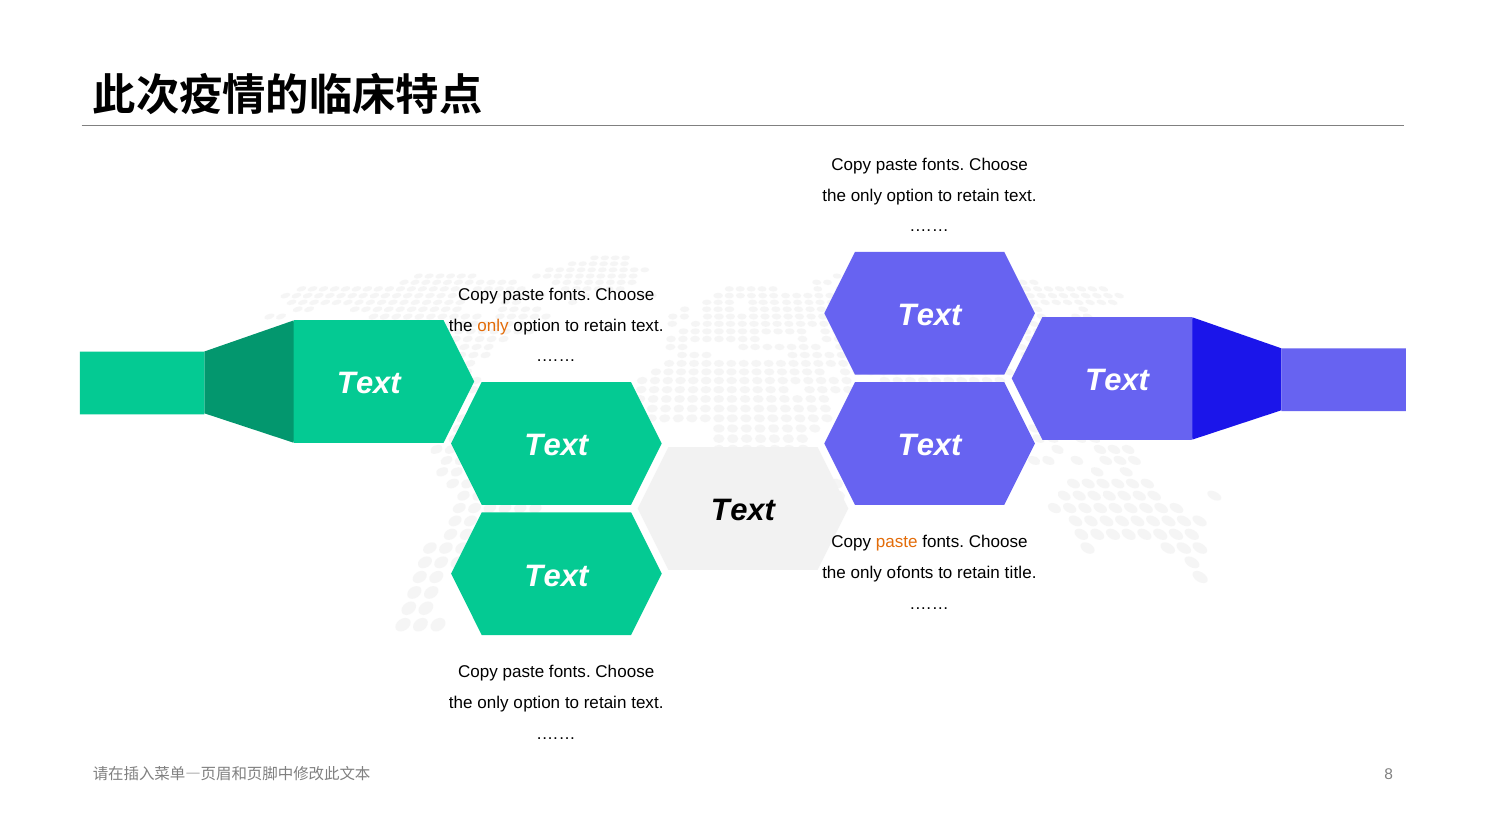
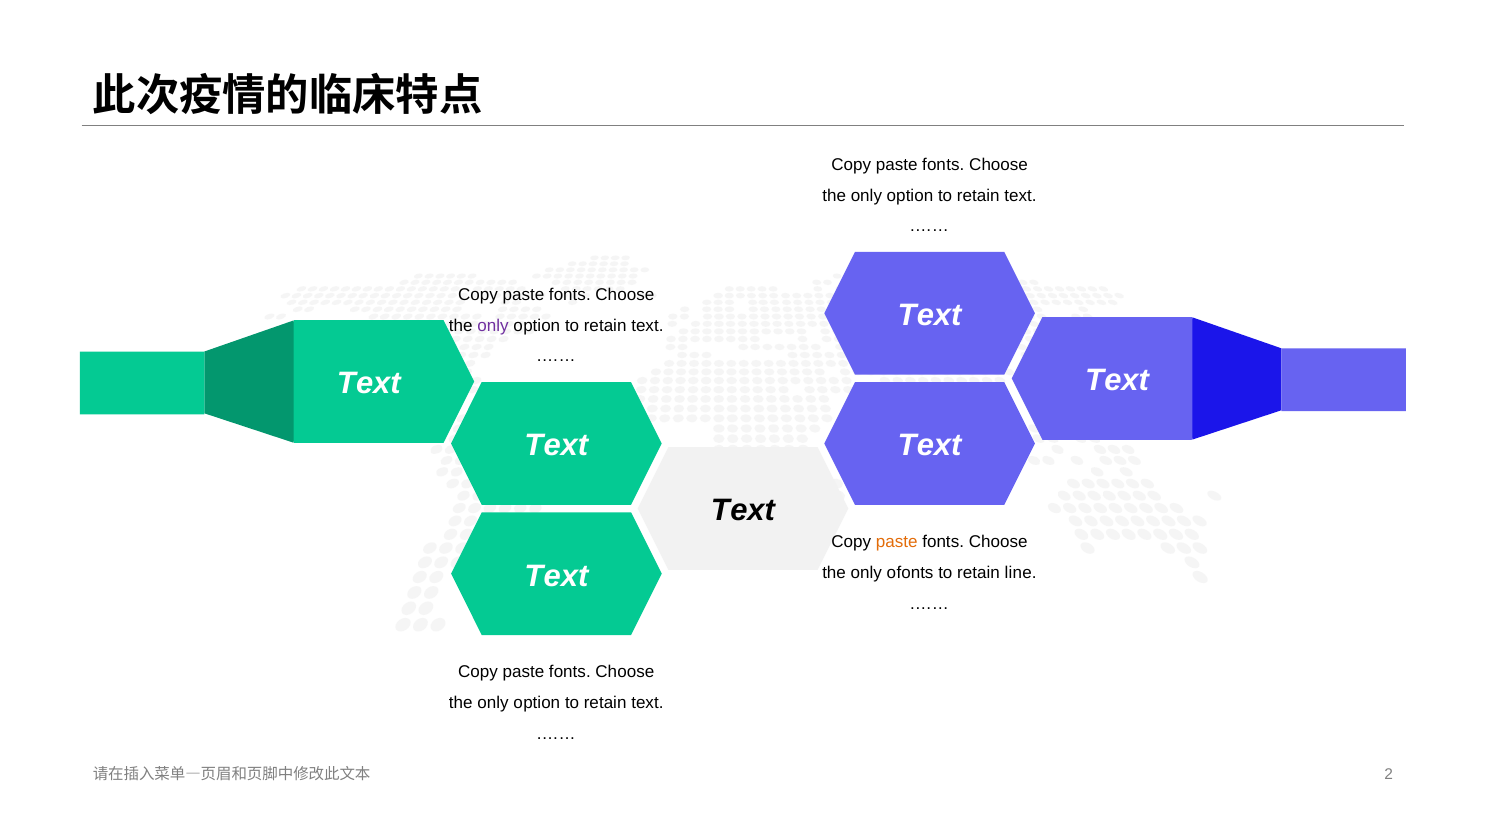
only colour: orange -> purple (493, 326)
title: title -> line (1021, 573)
8: 8 -> 2 (1389, 774)
